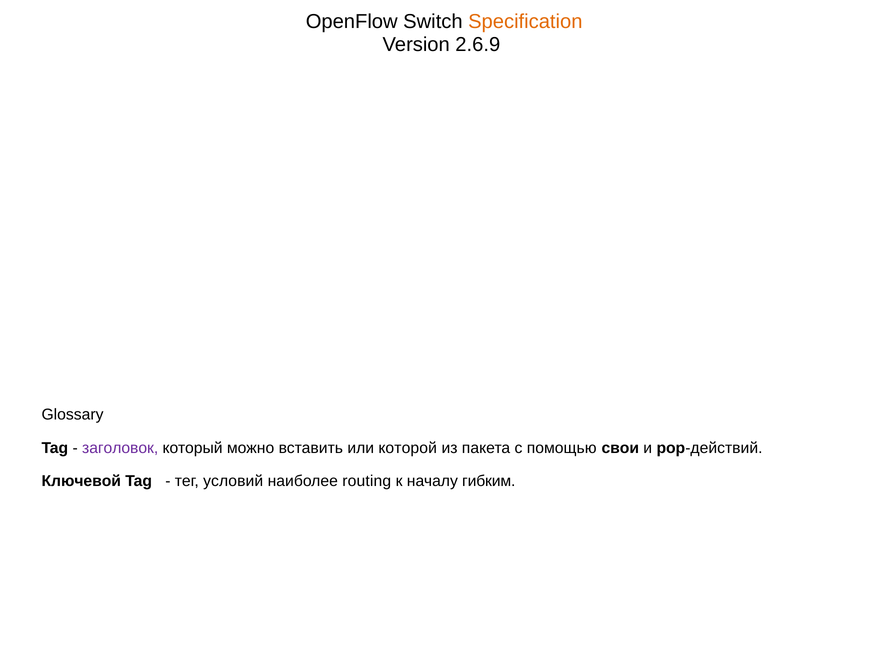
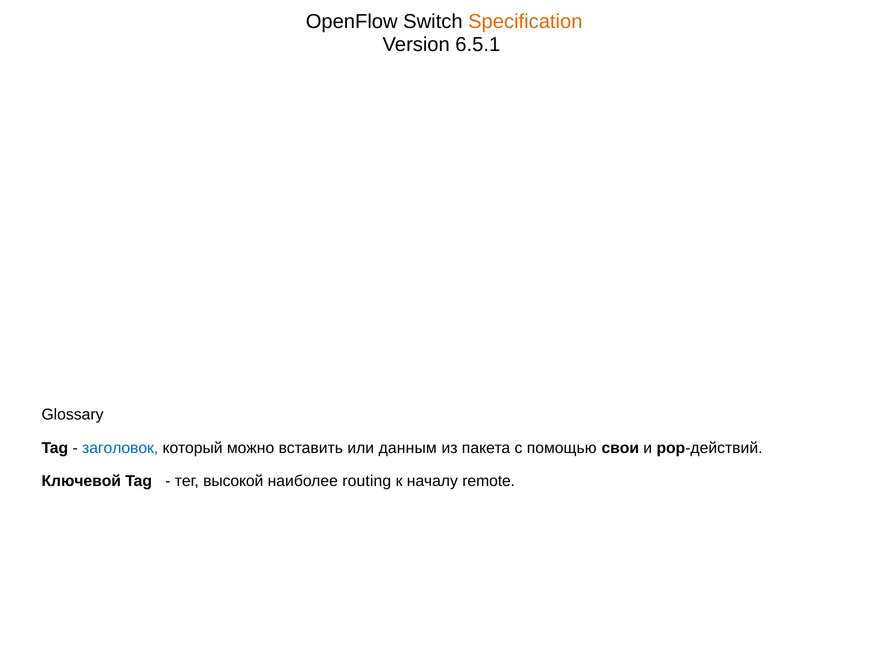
2.6.9: 2.6.9 -> 6.5.1 (478, 44)
заголовок colour: purple -> blue (120, 448)
которой: которой -> данным (408, 448)
условий: условий -> высокой (233, 481)
гибким: гибким -> remote (489, 481)
